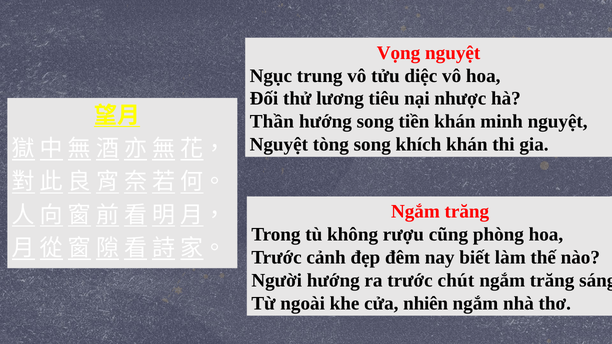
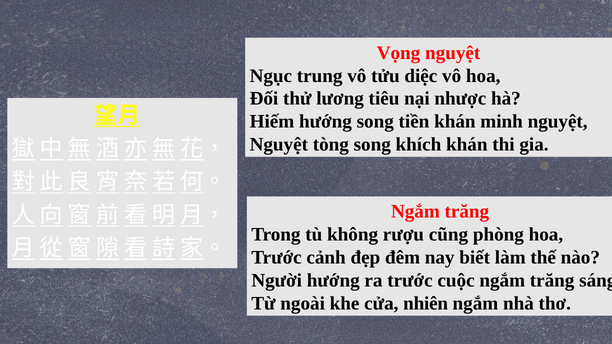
Thần: Thần -> Hiếm (272, 122)
chút: chút -> cuộc (456, 281)
